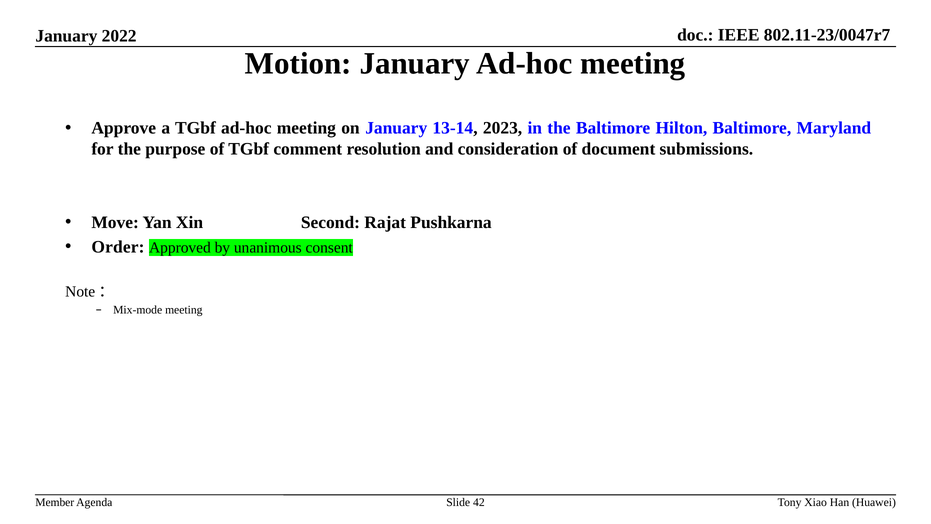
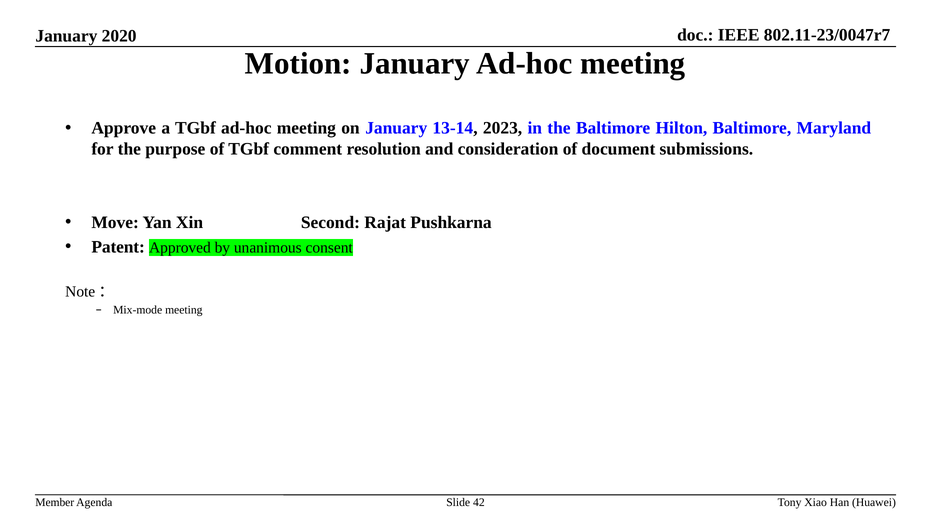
2022: 2022 -> 2020 (119, 36)
Order: Order -> Patent (118, 247)
